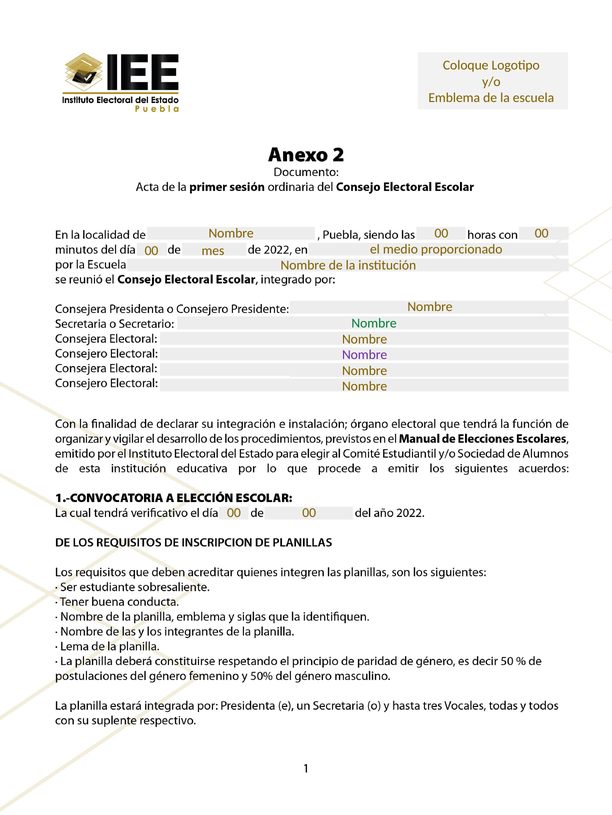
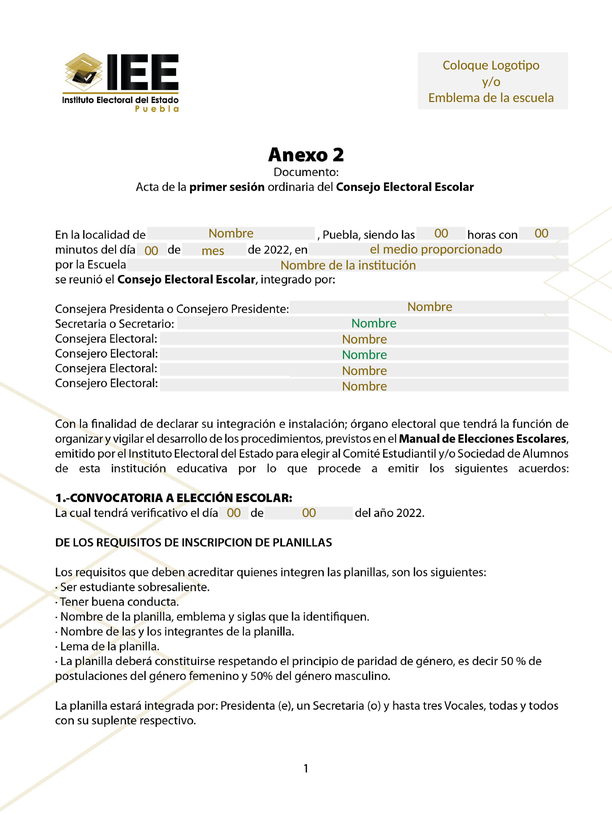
Nombre colour: purple -> green (365, 355)
